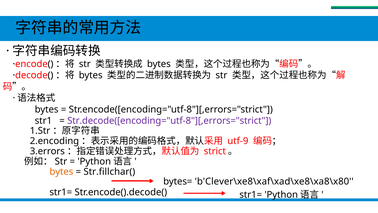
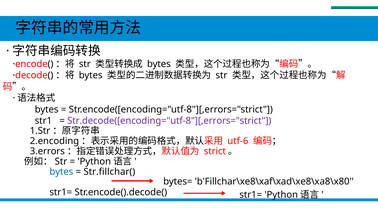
utf-9: utf-9 -> utf-6 (238, 141)
bytes colour: orange -> blue (61, 171)
b'Clever\xe8\xaf\xad\xe8\xa8\x80: b'Clever\xe8\xaf\xad\xe8\xa8\x80 -> b'Fillchar\xe8\xaf\xad\xe8\xa8\x80 (274, 181)
